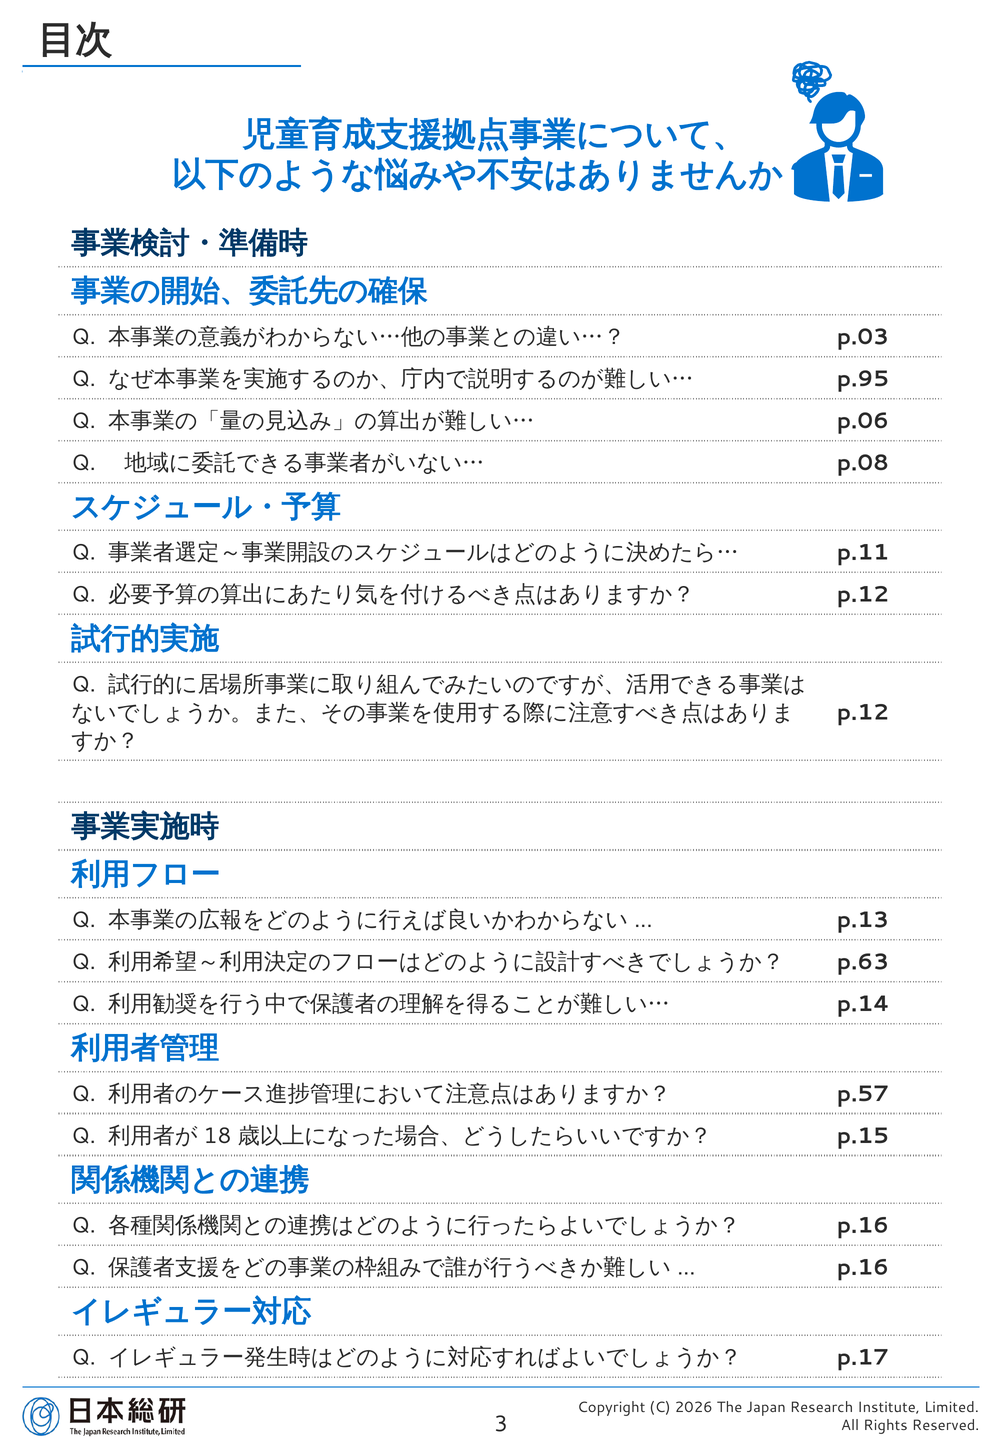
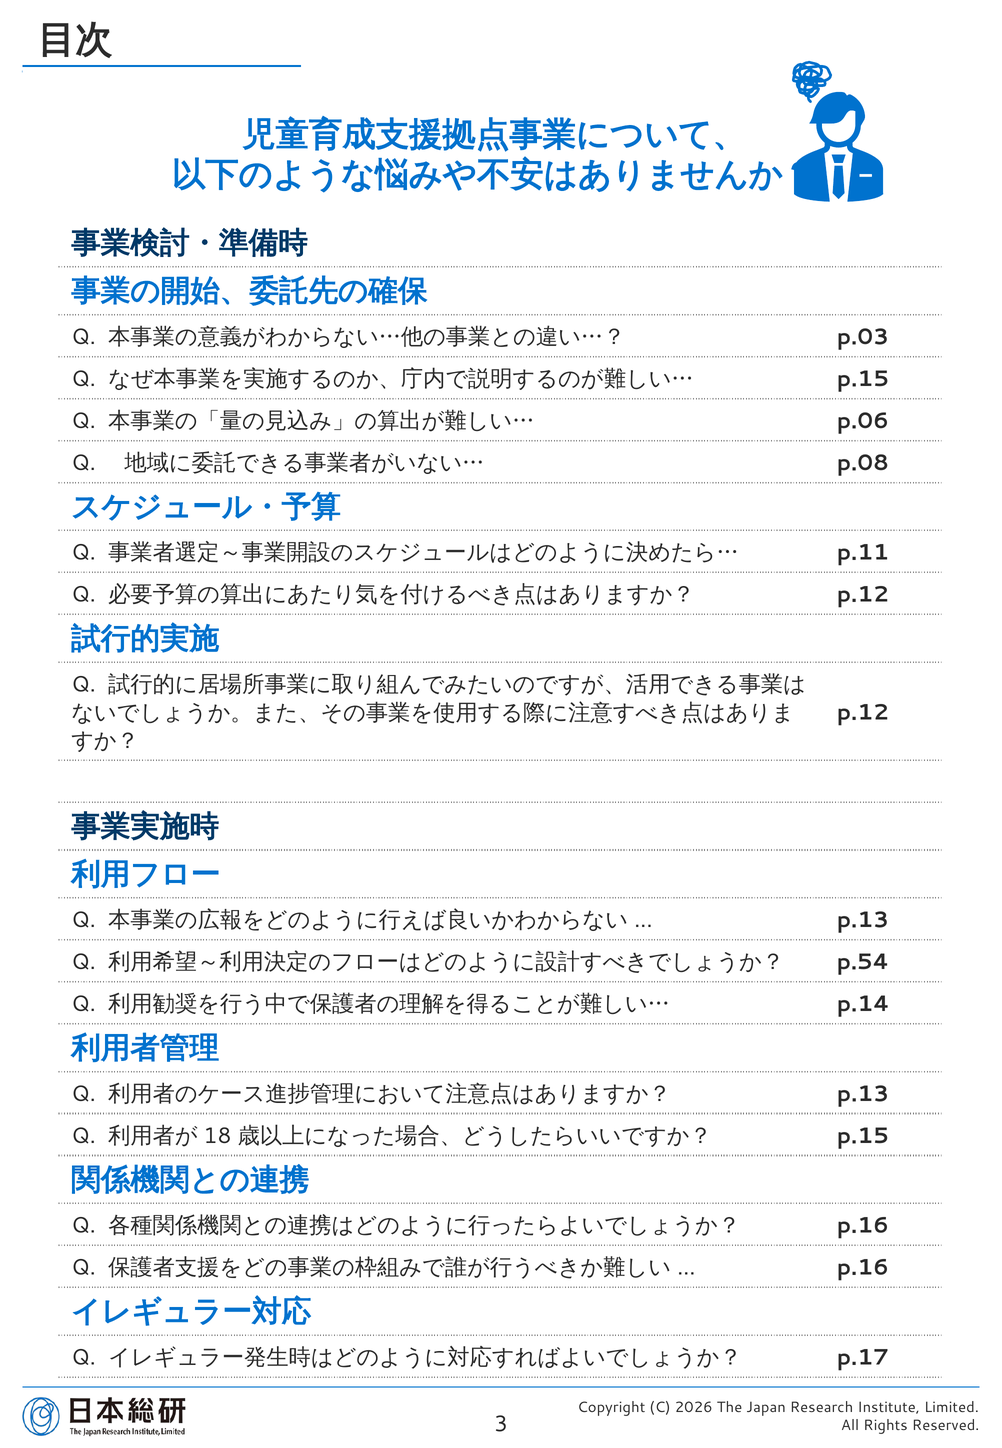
p.95: p.95 -> p.15 (863, 379)
p.63: p.63 -> p.54 (863, 962)
p.57: p.57 -> p.13 (863, 1093)
